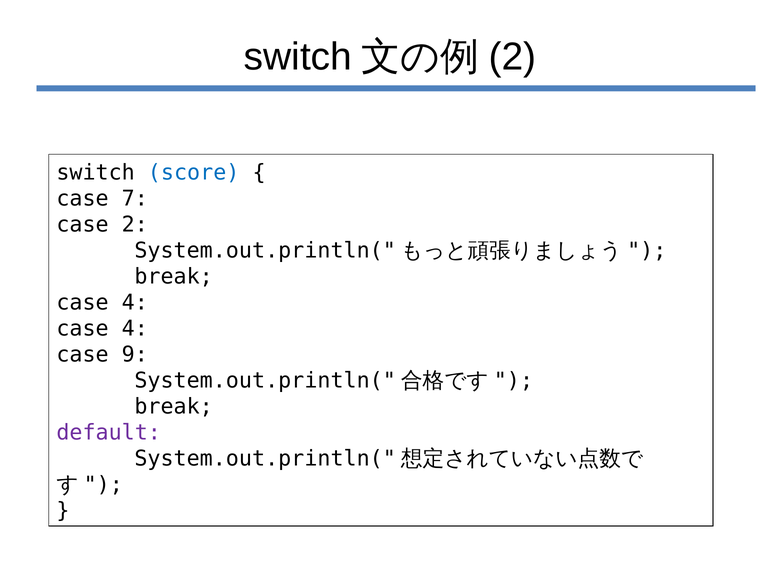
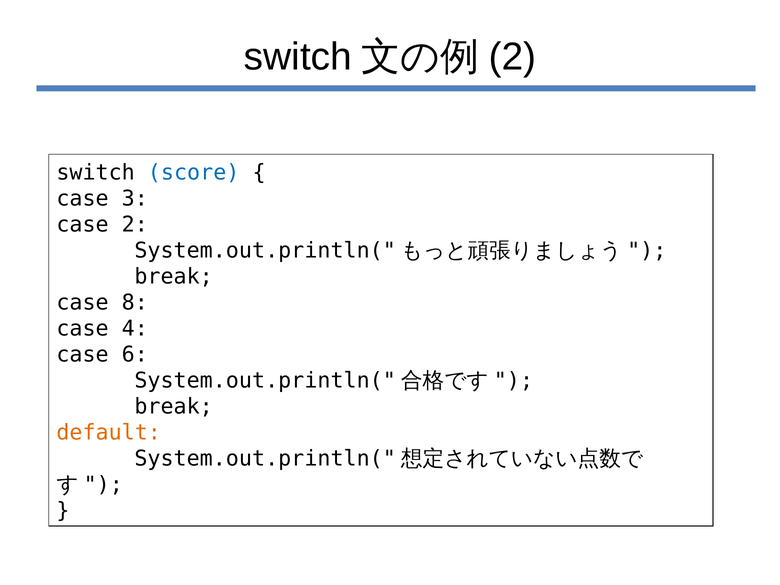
7: 7 -> 3 (135, 199)
4: 4 -> 8 (135, 303)
9: 9 -> 6 (135, 355)
default colour: purple -> orange (109, 433)
